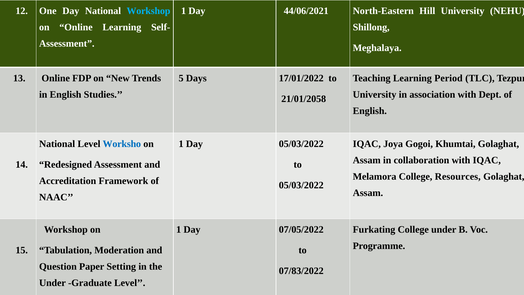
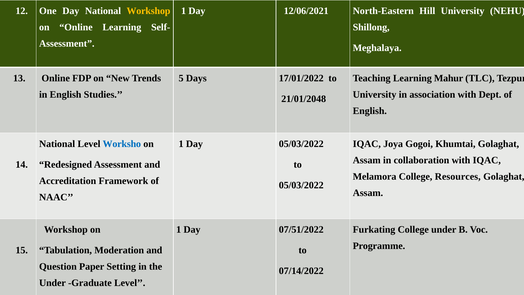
Workshop colour: light blue -> yellow (148, 11)
44/06/2021: 44/06/2021 -> 12/06/2021 (306, 11)
Period: Period -> Mahur (449, 78)
21/01/2058: 21/01/2058 -> 21/01/2048 (304, 99)
07/05/2022: 07/05/2022 -> 07/51/2022 (301, 230)
07/83/2022: 07/83/2022 -> 07/14/2022 (301, 271)
